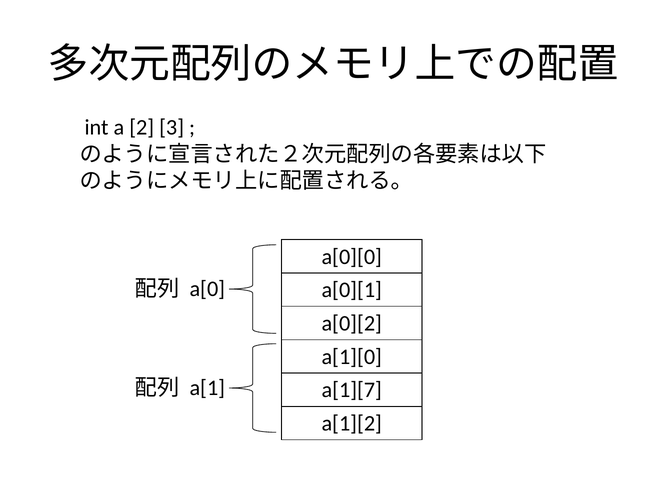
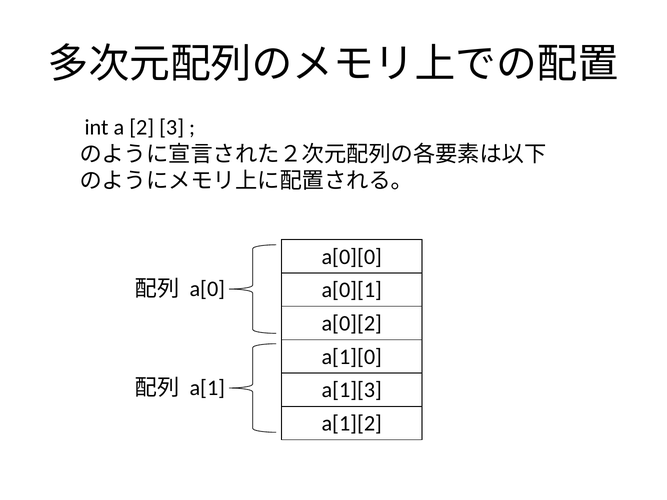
a[1][7: a[1][7 -> a[1][3 (352, 390)
